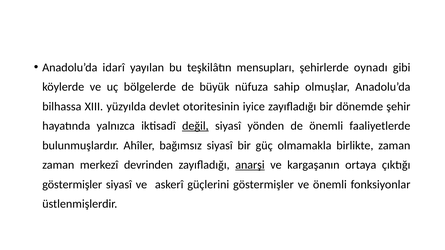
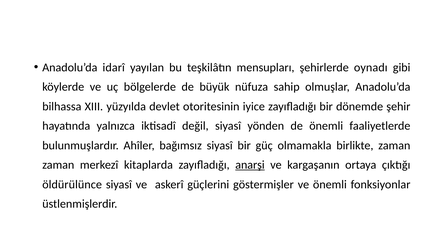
değil underline: present -> none (195, 126)
devrinden: devrinden -> kitaplarda (148, 165)
göstermişler: göstermişler -> öldürülünce (72, 185)
